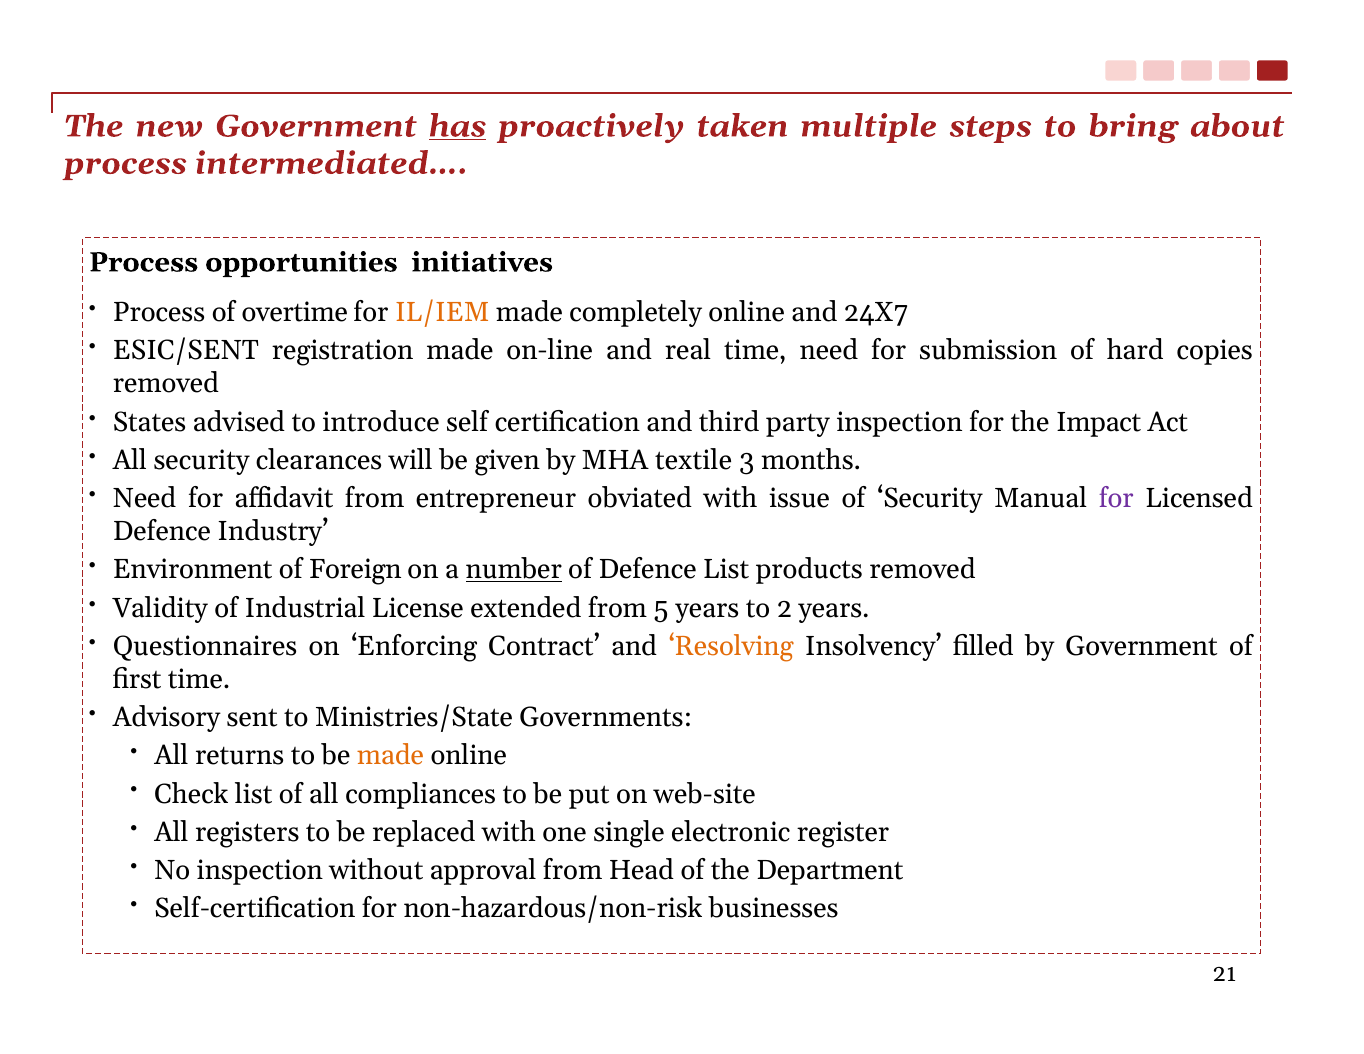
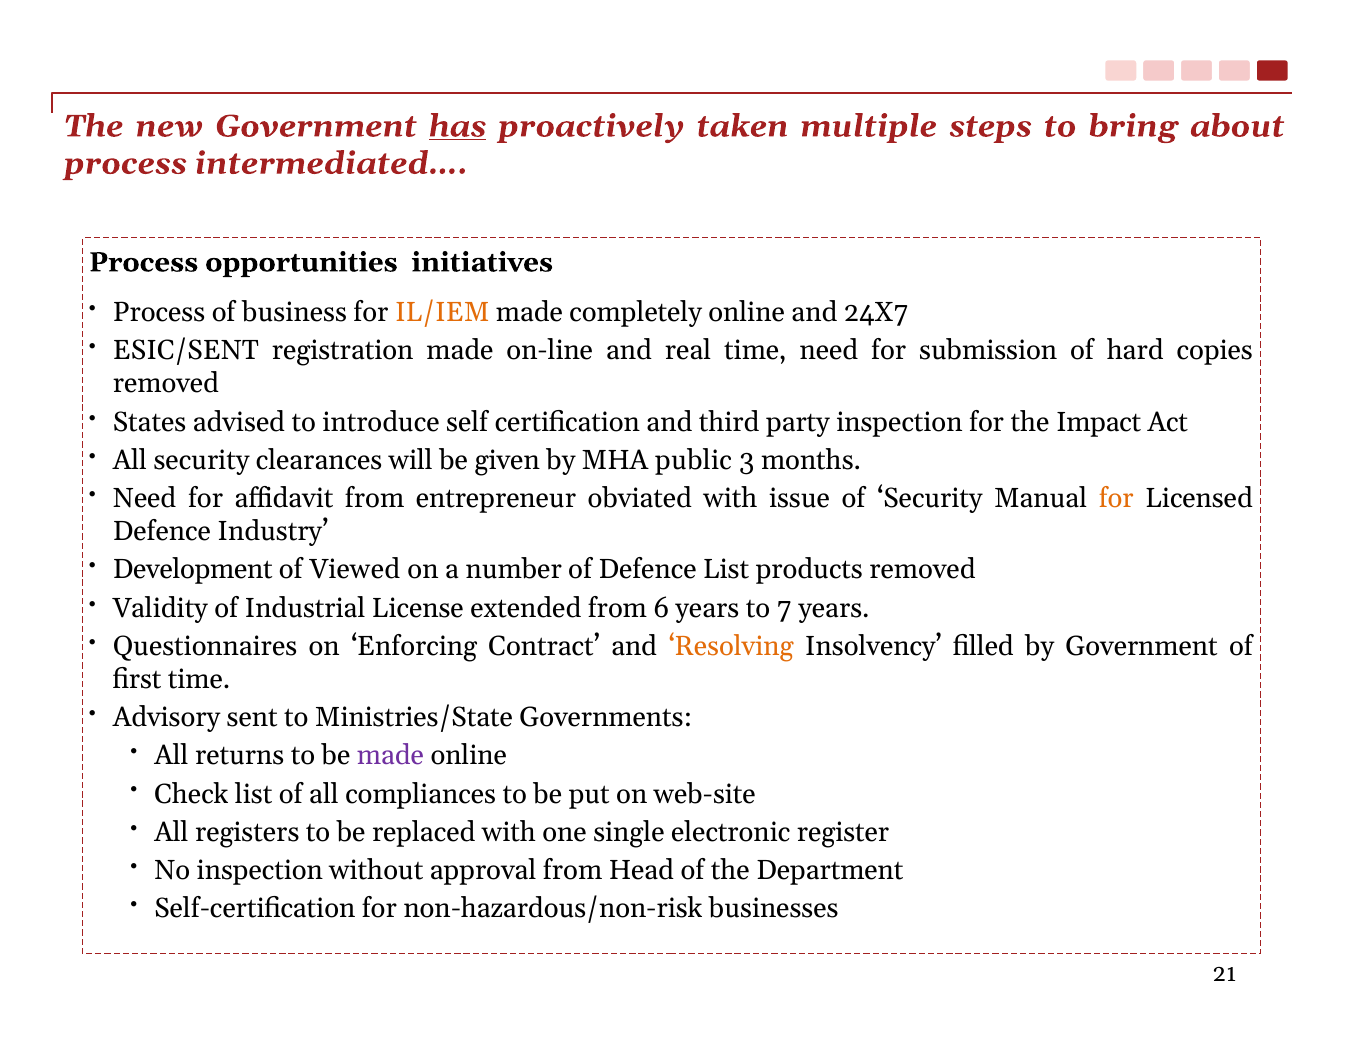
overtime: overtime -> business (295, 313)
textile: textile -> public (694, 460)
for colour: purple -> orange (1116, 499)
Environment: Environment -> Development (193, 570)
Foreign: Foreign -> Viewed (355, 570)
number underline: present -> none (514, 570)
5: 5 -> 6 (661, 608)
2: 2 -> 7 (784, 608)
made colour: orange -> purple (390, 756)
